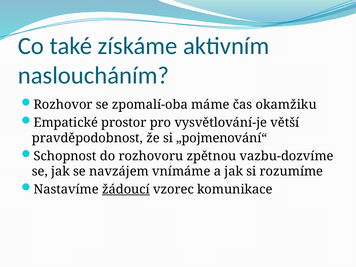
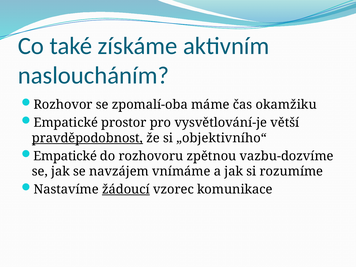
pravděpodobnost underline: none -> present (87, 138)
„pojmenování“: „pojmenování“ -> „objektivního“ (221, 138)
Schopnost: Schopnost -> Empatické (65, 156)
